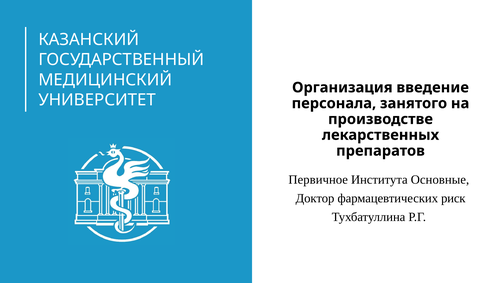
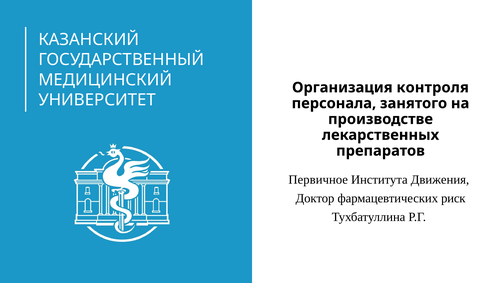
введение: введение -> контроля (433, 88)
Основные: Основные -> Движения (440, 180)
